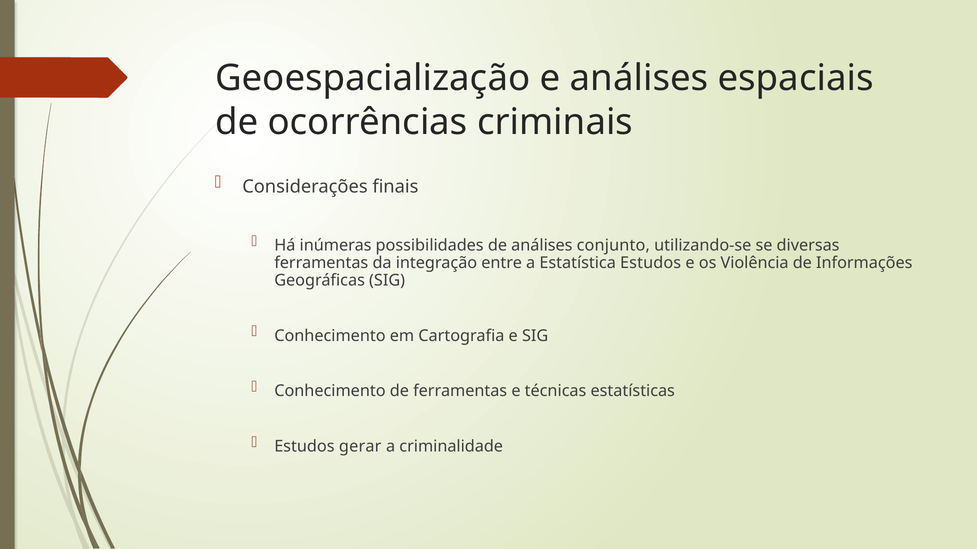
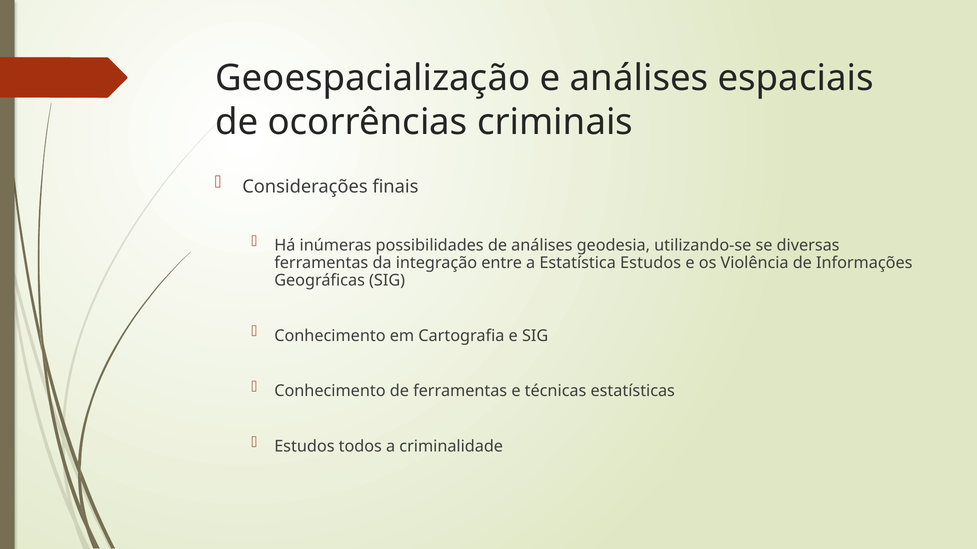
conjunto: conjunto -> geodesia (613, 246)
gerar: gerar -> todos (360, 447)
